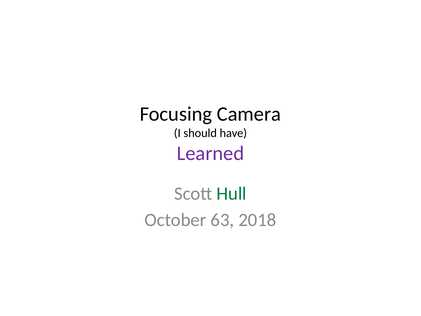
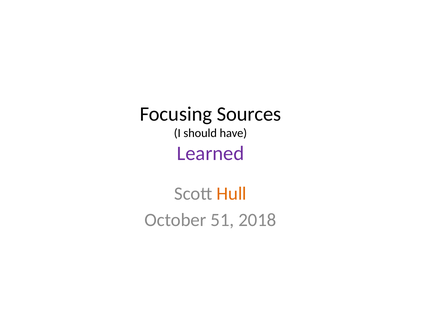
Camera: Camera -> Sources (249, 114)
Hull colour: green -> orange (232, 194)
63: 63 -> 51 (222, 220)
